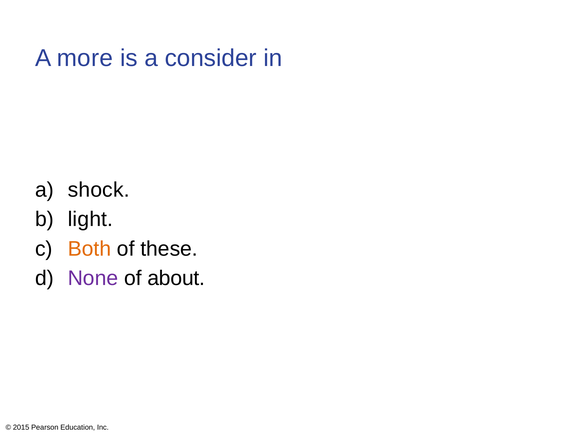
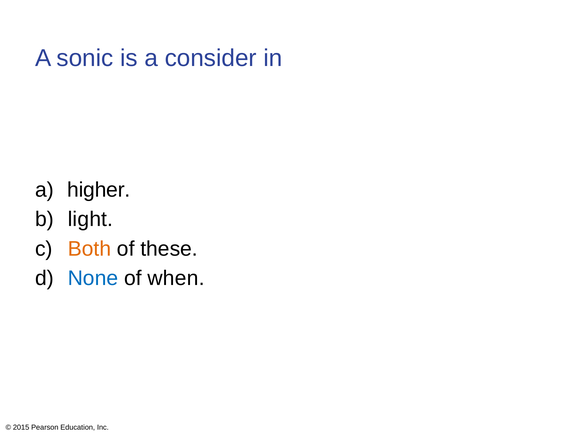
more: more -> sonic (85, 58)
shock: shock -> higher (99, 190)
None colour: purple -> blue (93, 278)
about: about -> when (176, 278)
